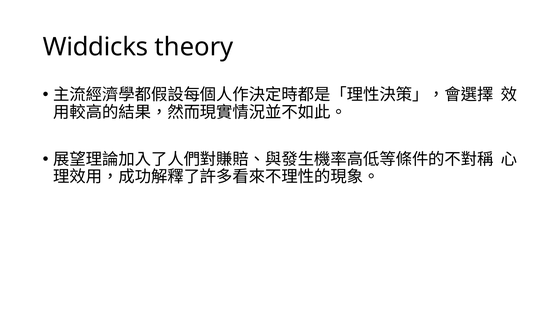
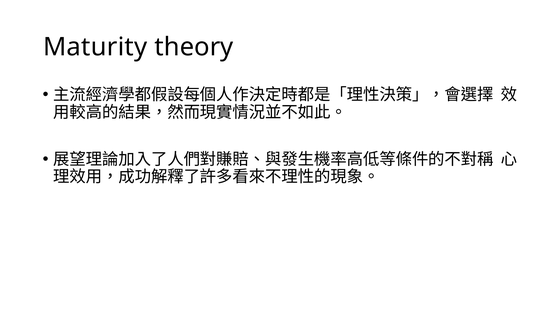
Widdicks: Widdicks -> Maturity (95, 47)
